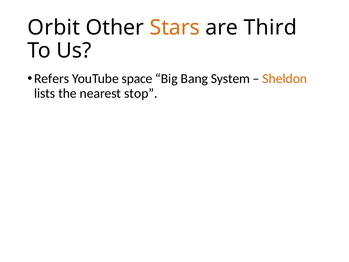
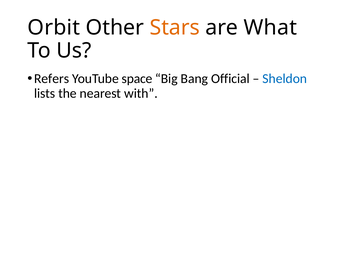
Third: Third -> What (270, 28)
System: System -> Official (230, 79)
Sheldon colour: orange -> blue (285, 79)
stop: stop -> with (141, 93)
